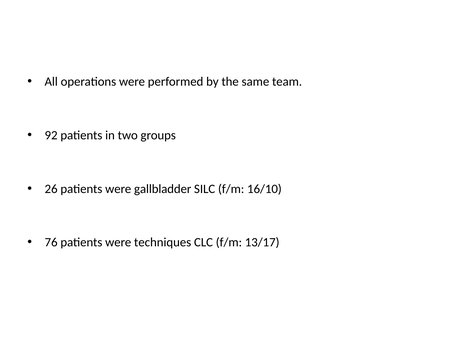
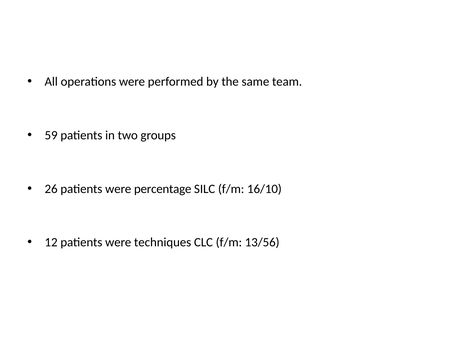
92: 92 -> 59 (51, 135)
gallbladder: gallbladder -> percentage (163, 189)
76: 76 -> 12 (51, 242)
13/17: 13/17 -> 13/56 (262, 242)
